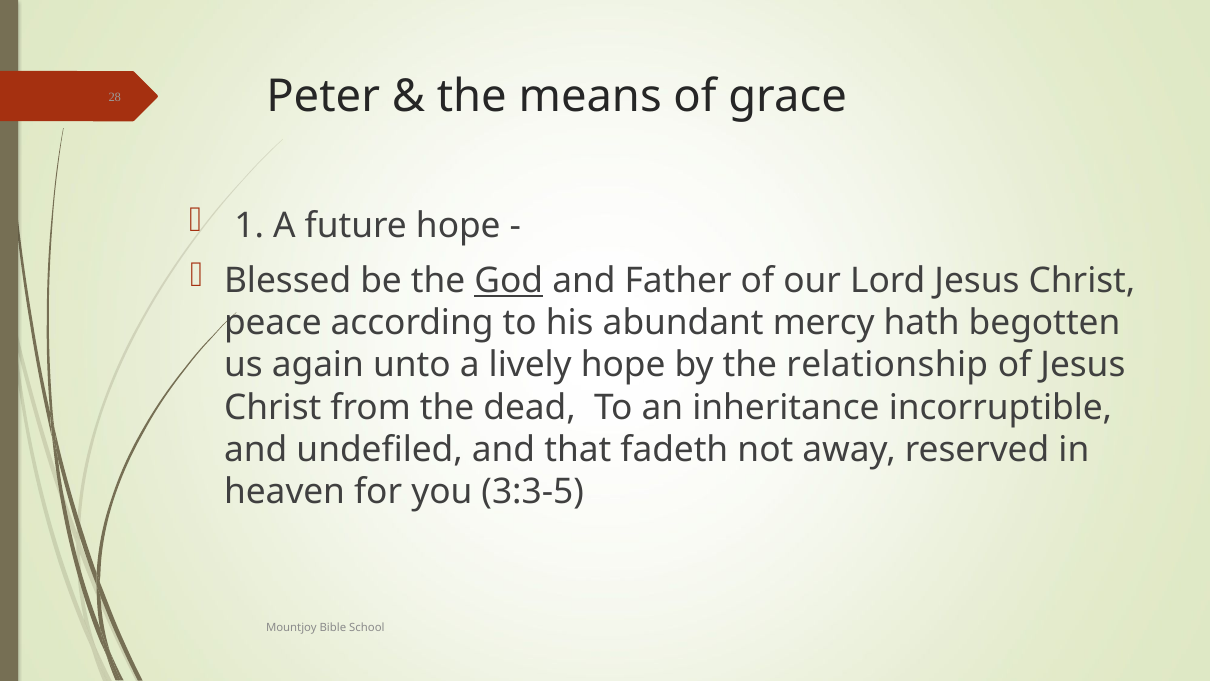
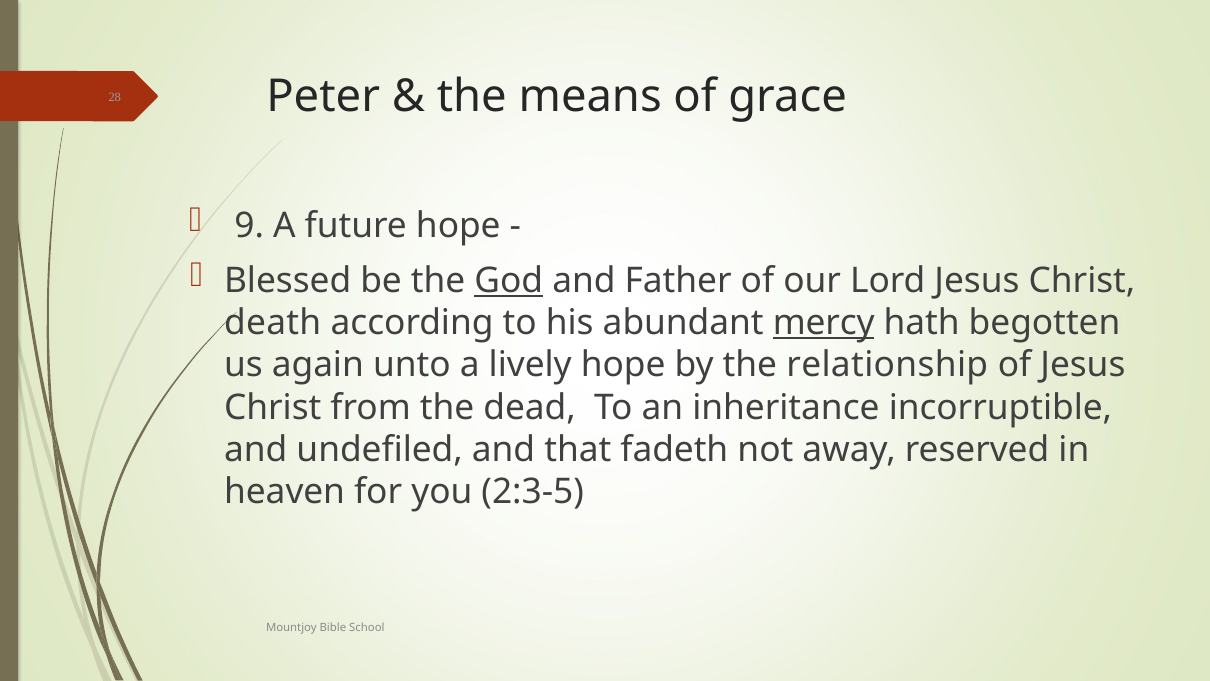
1: 1 -> 9 (249, 226)
peace: peace -> death (273, 323)
mercy underline: none -> present (824, 323)
3:3-5: 3:3-5 -> 2:3-5 (533, 492)
